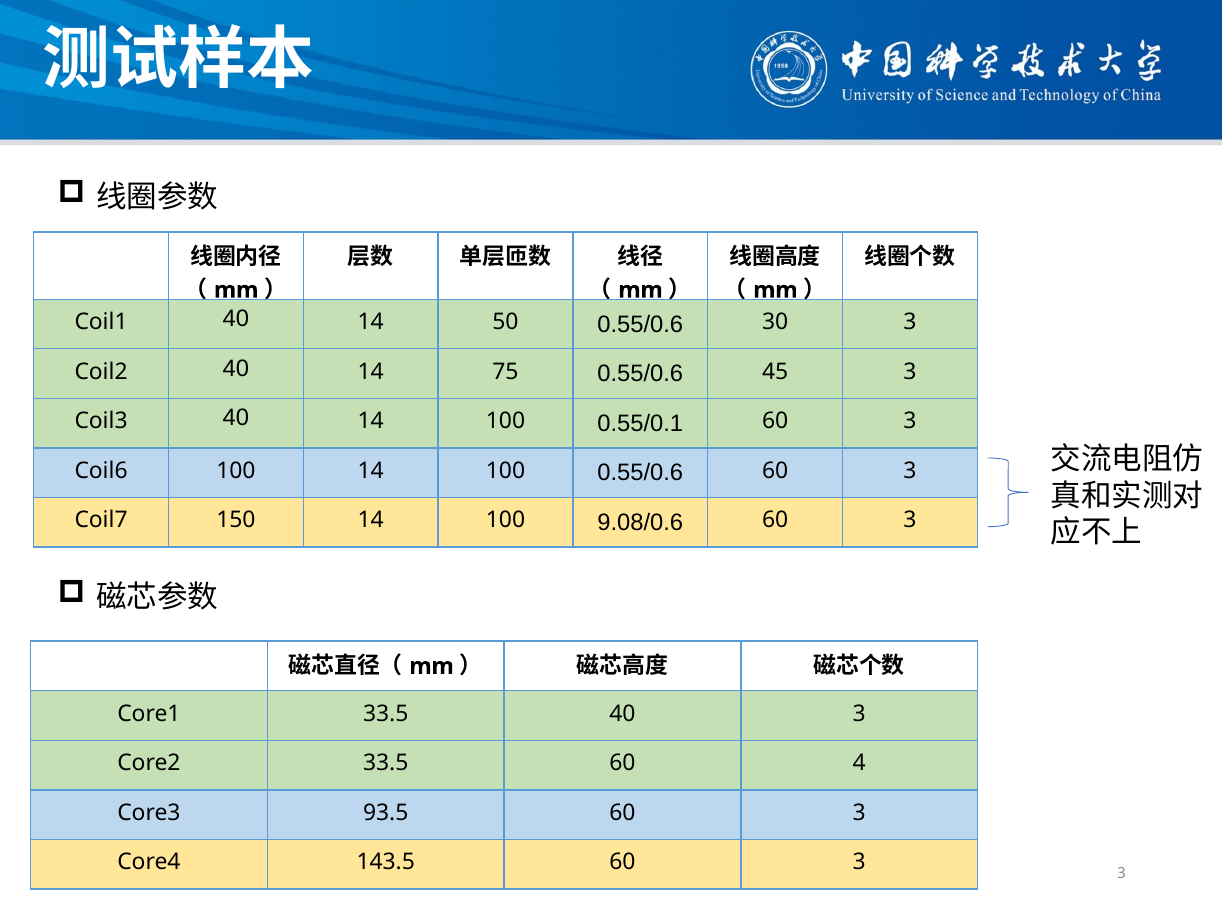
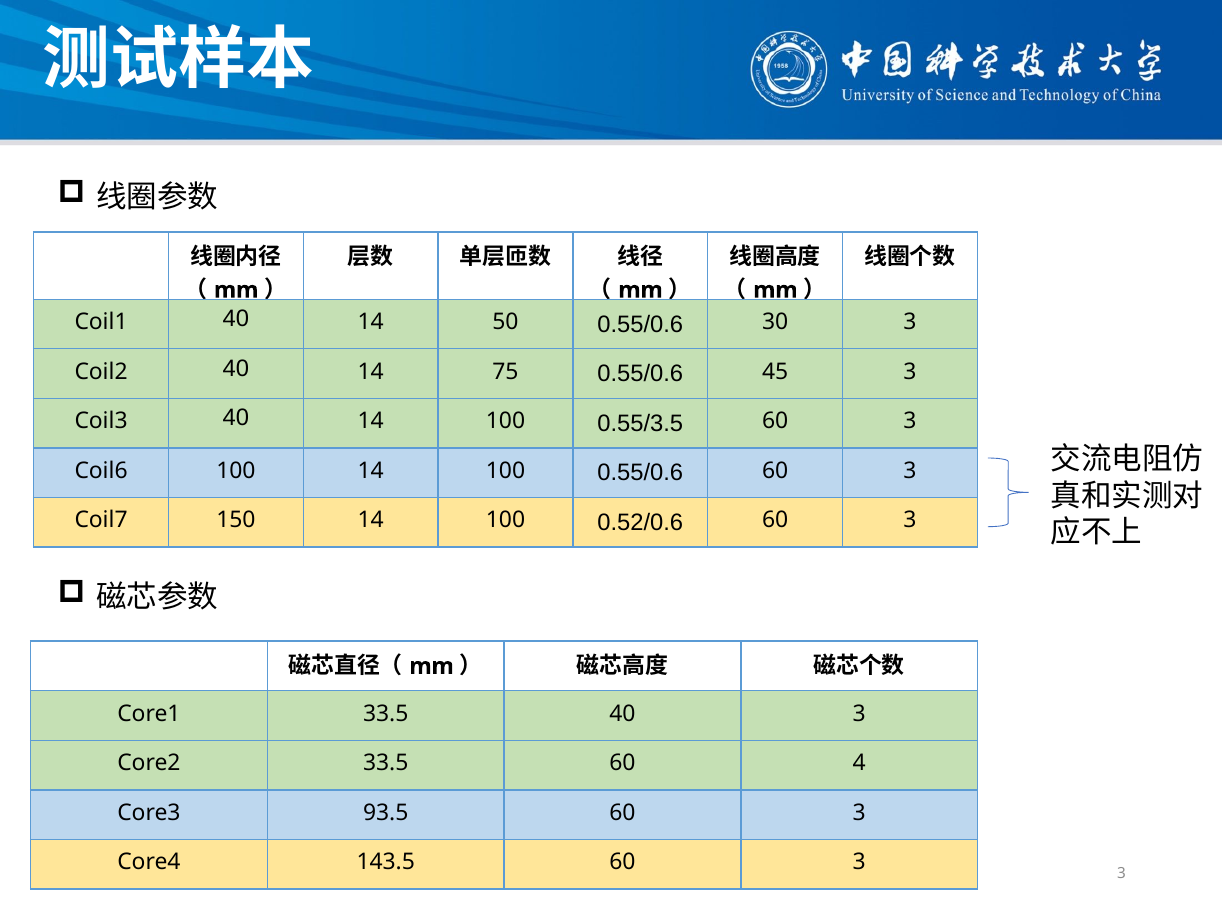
0.55/0.1: 0.55/0.1 -> 0.55/3.5 (640, 424)
9.08/0.6: 9.08/0.6 -> 0.52/0.6 (640, 523)
